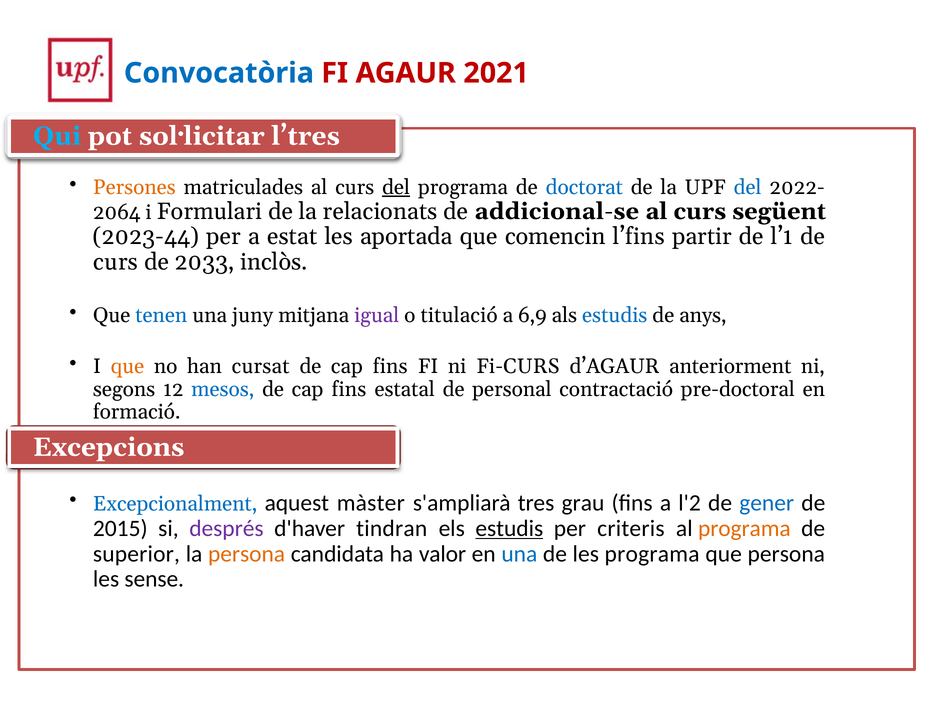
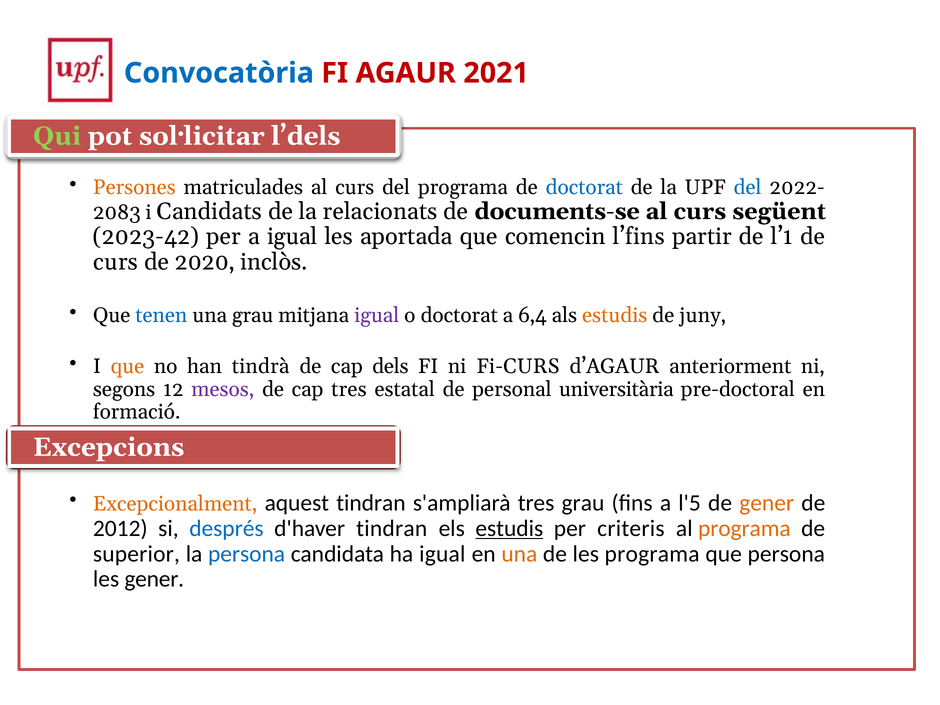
Qui colour: light blue -> light green (57, 136)
l’tres: l’tres -> l’dels (306, 136)
del underline: present -> none (396, 187)
2064: 2064 -> 2083 (117, 212)
Formulari: Formulari -> Candidats (209, 211)
addicional-se: addicional-se -> documents-se (557, 211)
2023-44: 2023-44 -> 2023-42 (146, 237)
a estat: estat -> igual (292, 237)
2033: 2033 -> 2020 (205, 262)
una juny: juny -> grau (253, 315)
o titulació: titulació -> doctorat (459, 315)
6,9: 6,9 -> 6,4 (533, 315)
estudis colour: blue -> orange (615, 315)
anys: anys -> juny (703, 315)
cursat: cursat -> tindrà (261, 367)
fins: fins -> dels (390, 367)
mesos colour: blue -> purple (223, 389)
fins: fins -> tres (349, 389)
contractació: contractació -> universitària (616, 389)
Excepcionalment colour: blue -> orange (175, 504)
aquest màster: màster -> tindran (371, 503)
l'2: l'2 -> l'5 (690, 503)
gener colour: blue -> orange (767, 503)
2015: 2015 -> 2012 (120, 528)
després colour: purple -> blue (226, 528)
persona colour: orange -> blue (247, 554)
ha valor: valor -> igual (442, 554)
una colour: blue -> orange (519, 554)
les sense: sense -> gener (154, 579)
